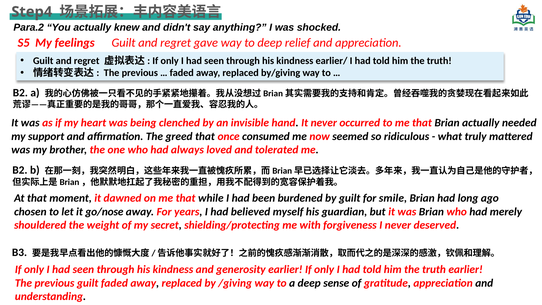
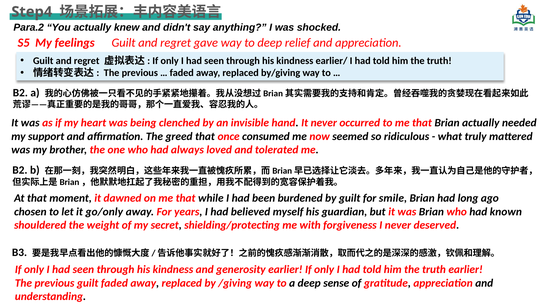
go/nose: go/nose -> go/only (104, 212)
merely: merely -> known (506, 212)
